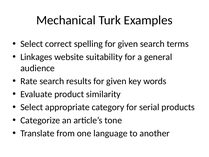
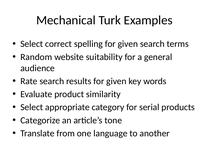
Linkages: Linkages -> Random (36, 57)
